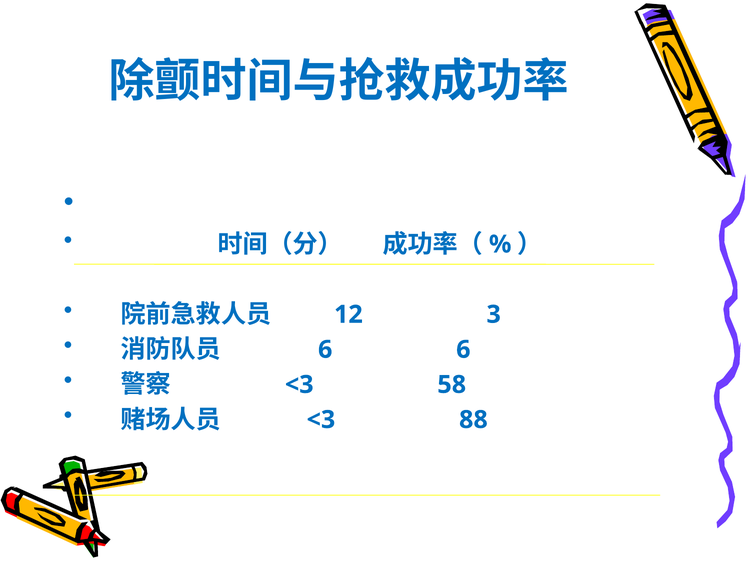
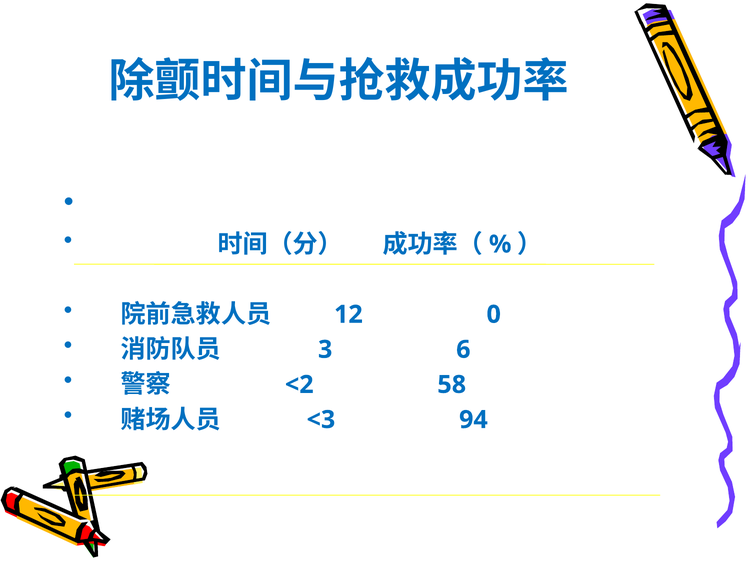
3: 3 -> 0 (494, 314)
6: 6 -> 3 (325, 350)
<3: <3 -> <2 (299, 385)
88: 88 -> 94 (473, 420)
